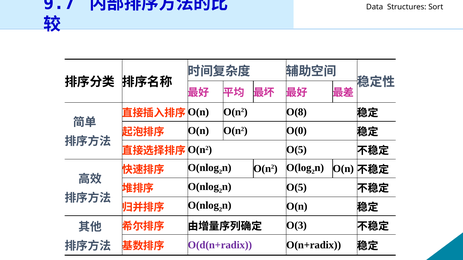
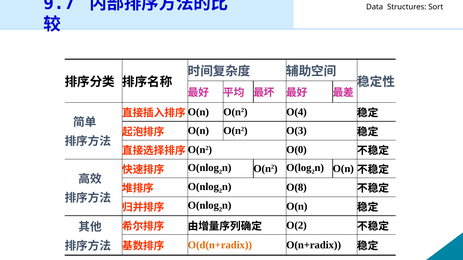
O(8: O(8 -> O(4 (296, 112)
O(0: O(0 -> O(3 (296, 131)
O(n2 O(5: O(5 -> O(0 (296, 150)
O(5: O(5 -> O(8 (296, 188)
O(3: O(3 -> O(2 (296, 226)
O(d(n+radix colour: purple -> orange (220, 245)
